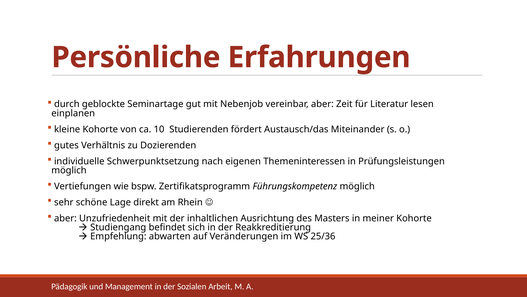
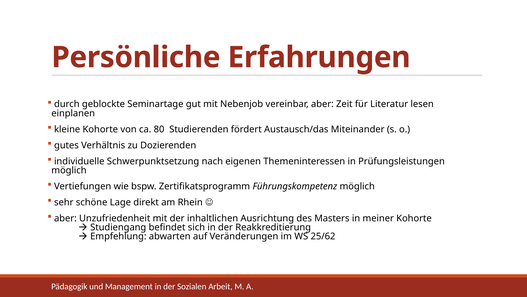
10: 10 -> 80 (159, 129)
25/36: 25/36 -> 25/62 (323, 236)
